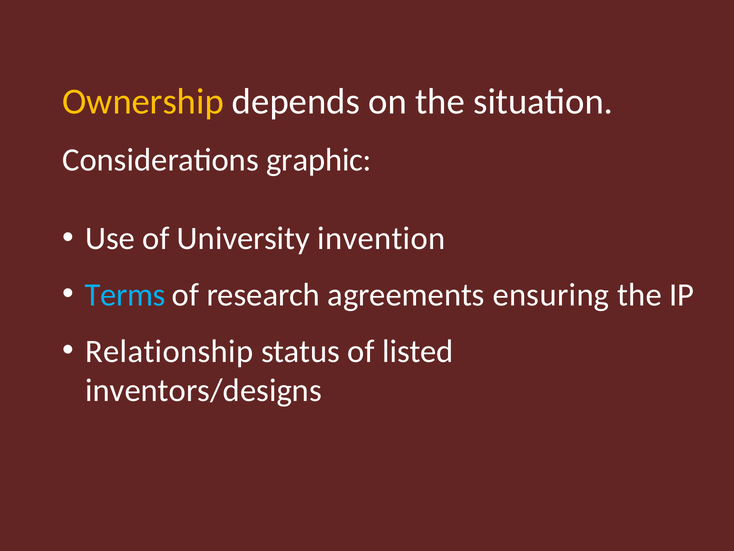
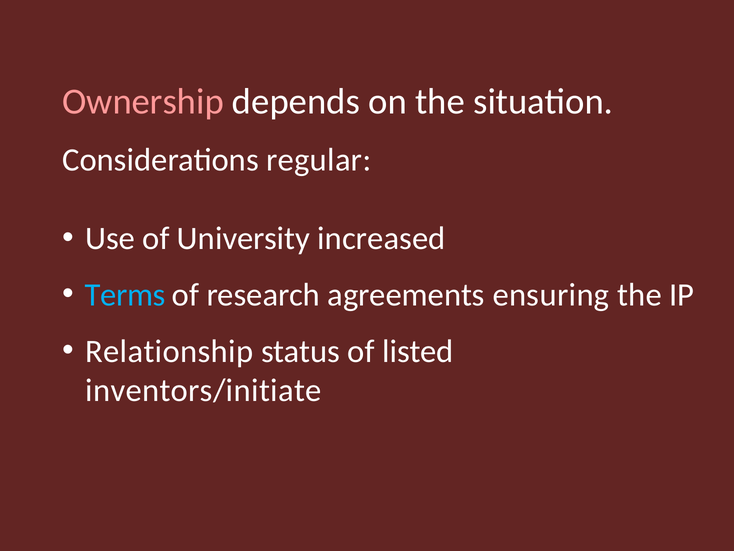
Ownership colour: yellow -> pink (143, 102)
graphic: graphic -> regular (319, 160)
invention: invention -> increased (381, 238)
inventors/designs: inventors/designs -> inventors/initiate (203, 390)
